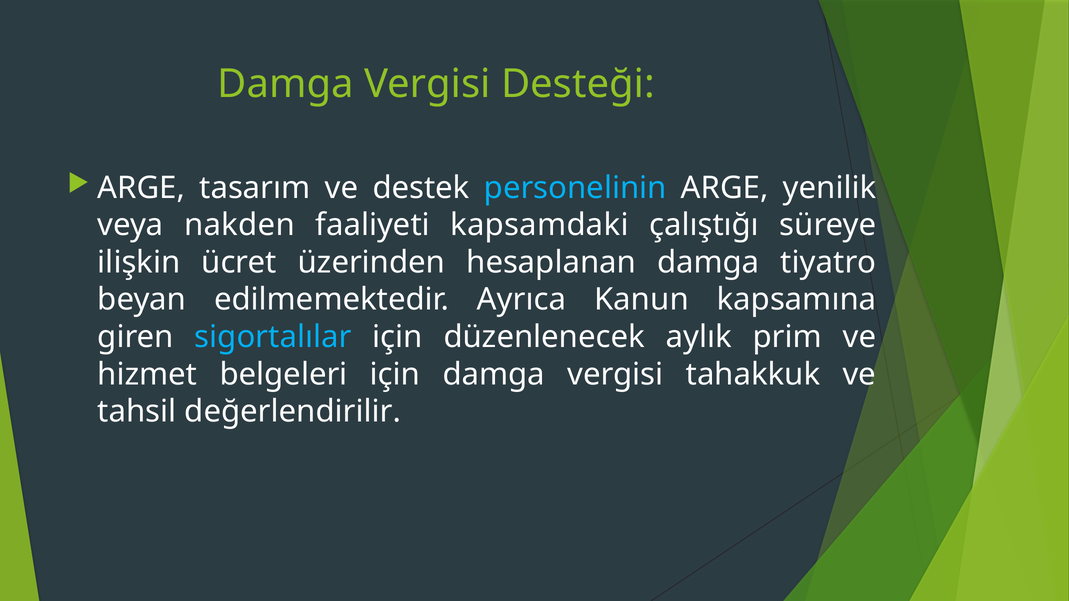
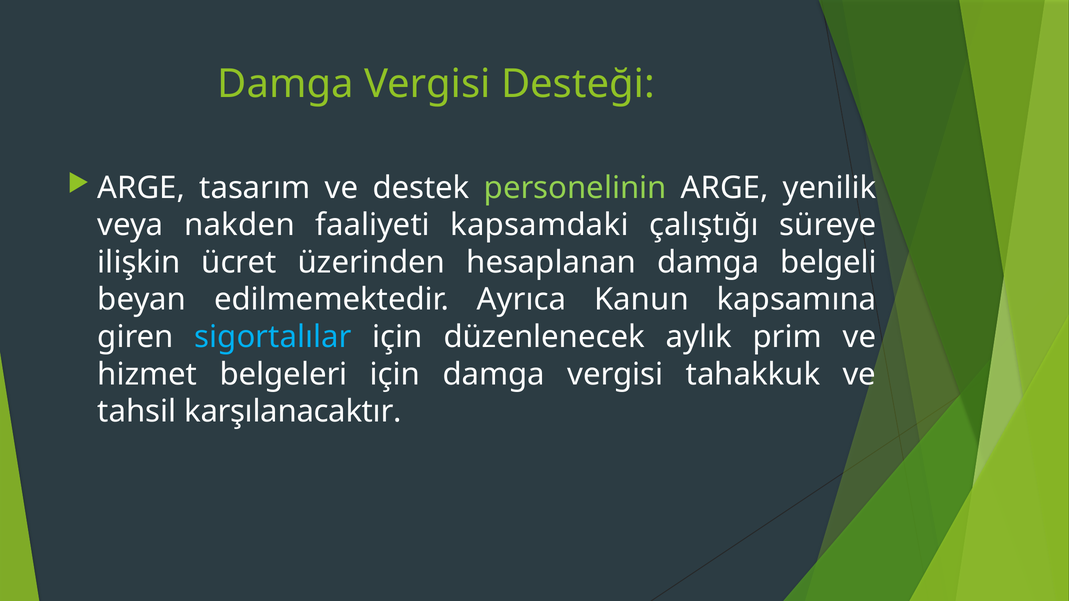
personelinin colour: light blue -> light green (575, 188)
tiyatro: tiyatro -> belgeli (828, 263)
değerlendirilir: değerlendirilir -> karşılanacaktır (293, 412)
